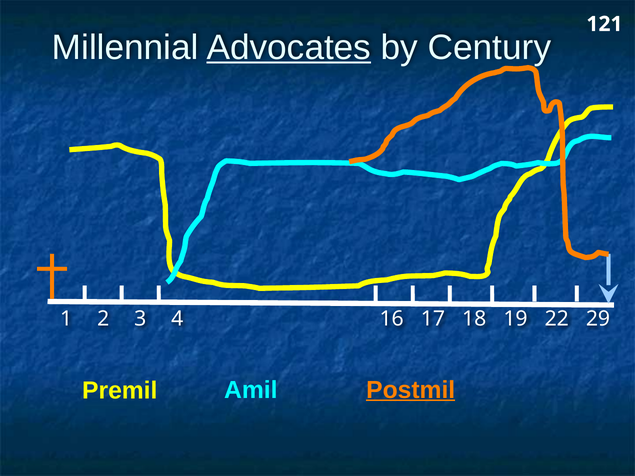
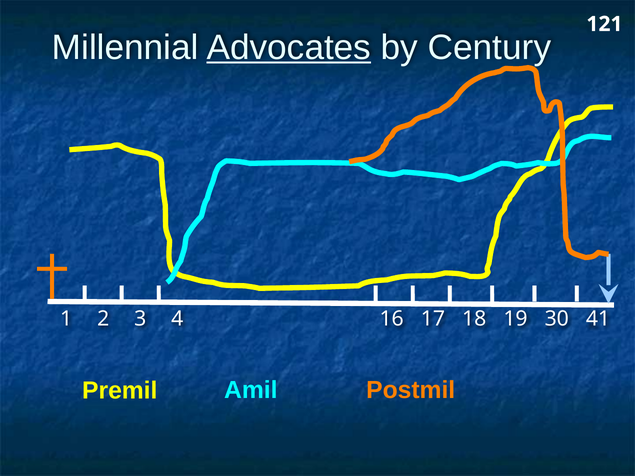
22: 22 -> 30 (557, 319)
29: 29 -> 41 (598, 319)
Postmil underline: present -> none (411, 390)
